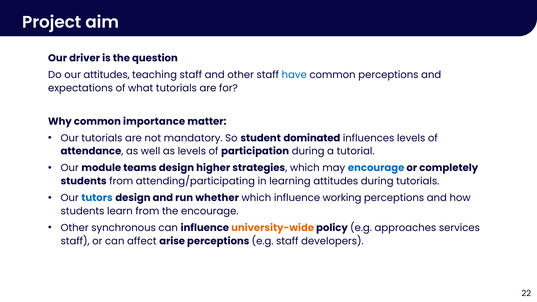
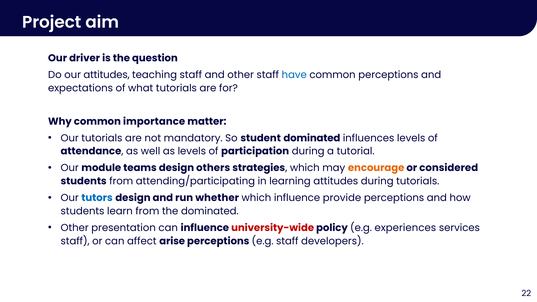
higher: higher -> others (213, 168)
encourage colour: blue -> orange (376, 168)
completely: completely -> considered (449, 168)
working: working -> provide (342, 198)
the encourage: encourage -> dominated (210, 211)
synchronous: synchronous -> presentation (124, 228)
university-wide colour: orange -> red (273, 228)
approaches: approaches -> experiences (405, 228)
